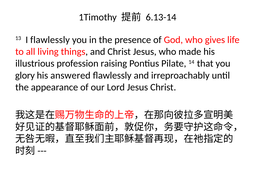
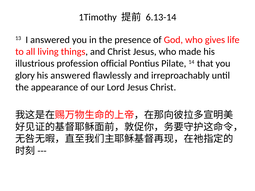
I flawlessly: flawlessly -> answered (50, 40)
raising: raising -> official (114, 64)
